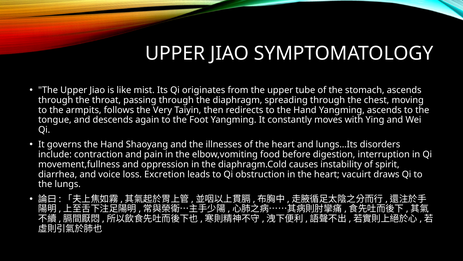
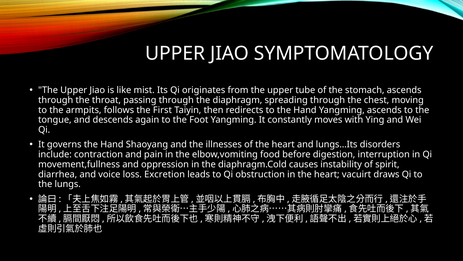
Very: Very -> First (162, 110)
